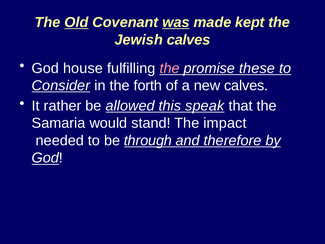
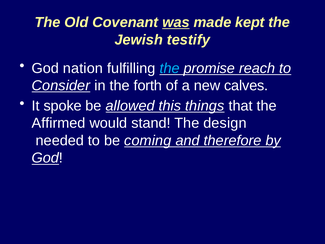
Old underline: present -> none (76, 22)
Jewish calves: calves -> testify (188, 40)
house: house -> nation (83, 68)
the colour: pink -> light blue (170, 68)
these: these -> reach (257, 68)
rather: rather -> spoke (63, 106)
speak: speak -> things (205, 106)
Samaria: Samaria -> Affirmed (59, 123)
impact: impact -> design (225, 123)
through: through -> coming (148, 140)
